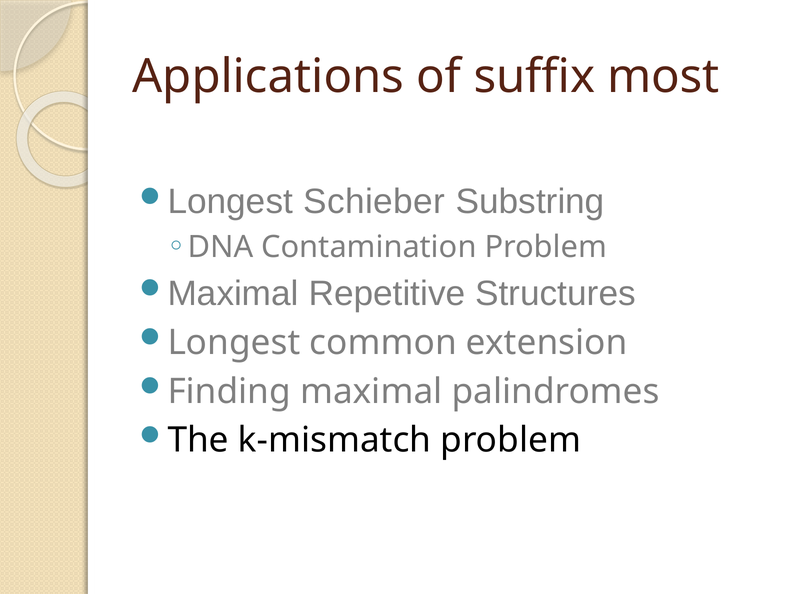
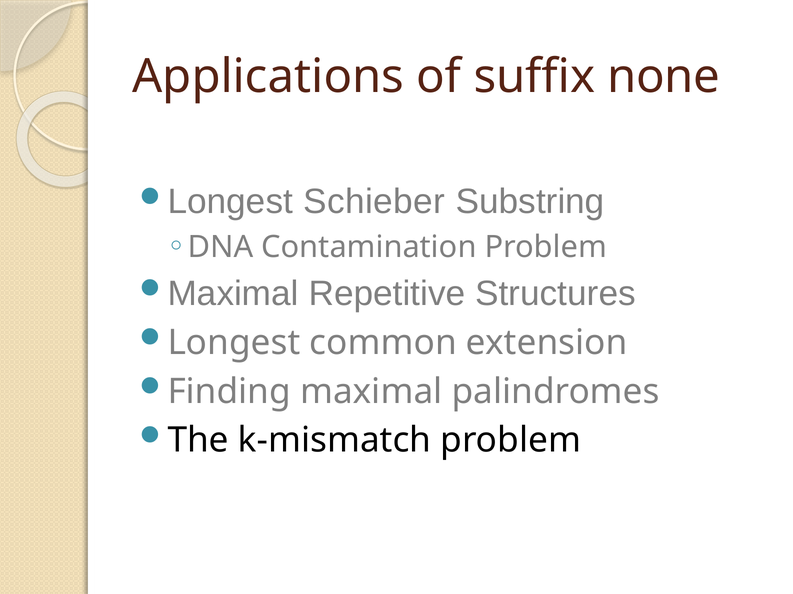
most: most -> none (663, 77)
